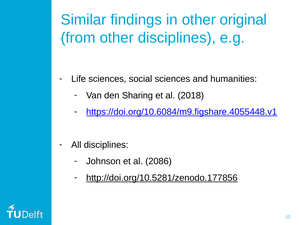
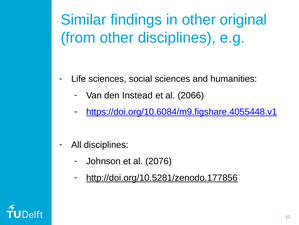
Sharing: Sharing -> Instead (137, 95)
2018: 2018 -> 2066 (191, 95)
2086: 2086 -> 2076 (159, 161)
